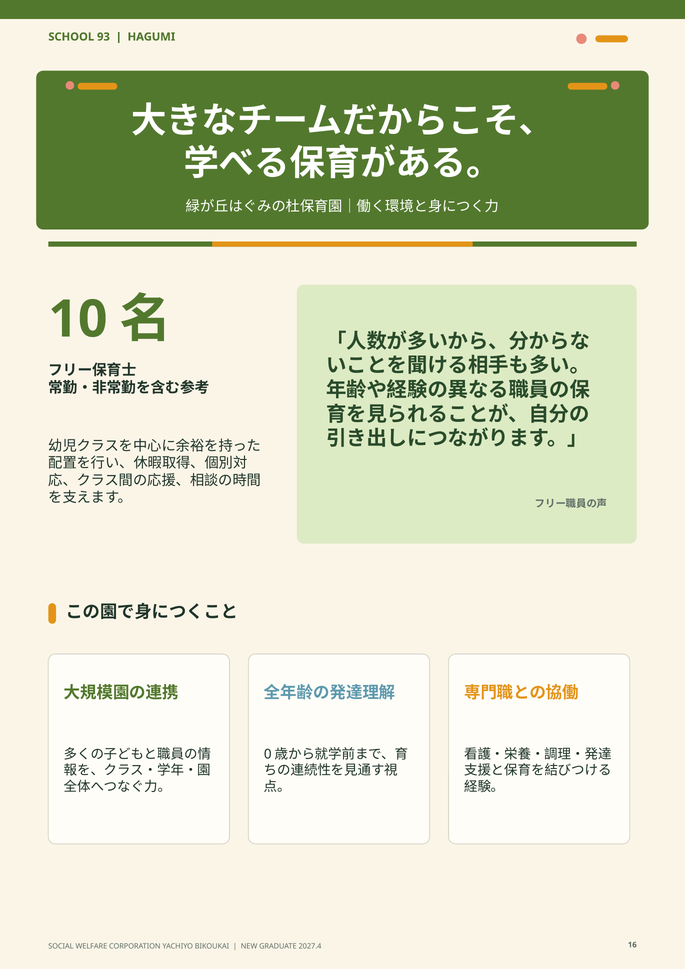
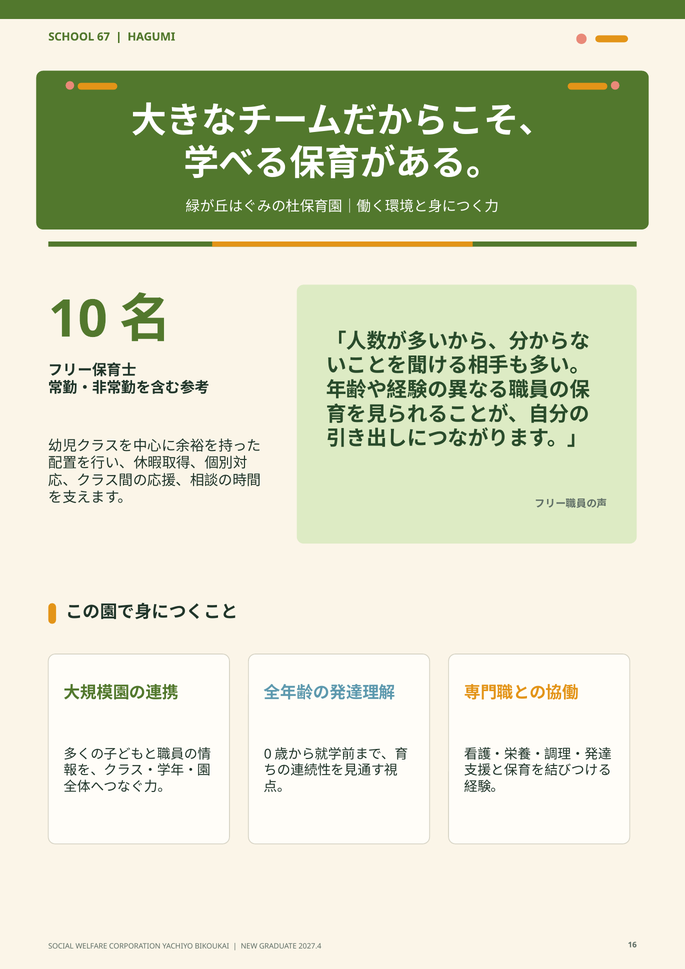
93: 93 -> 67 (103, 37)
